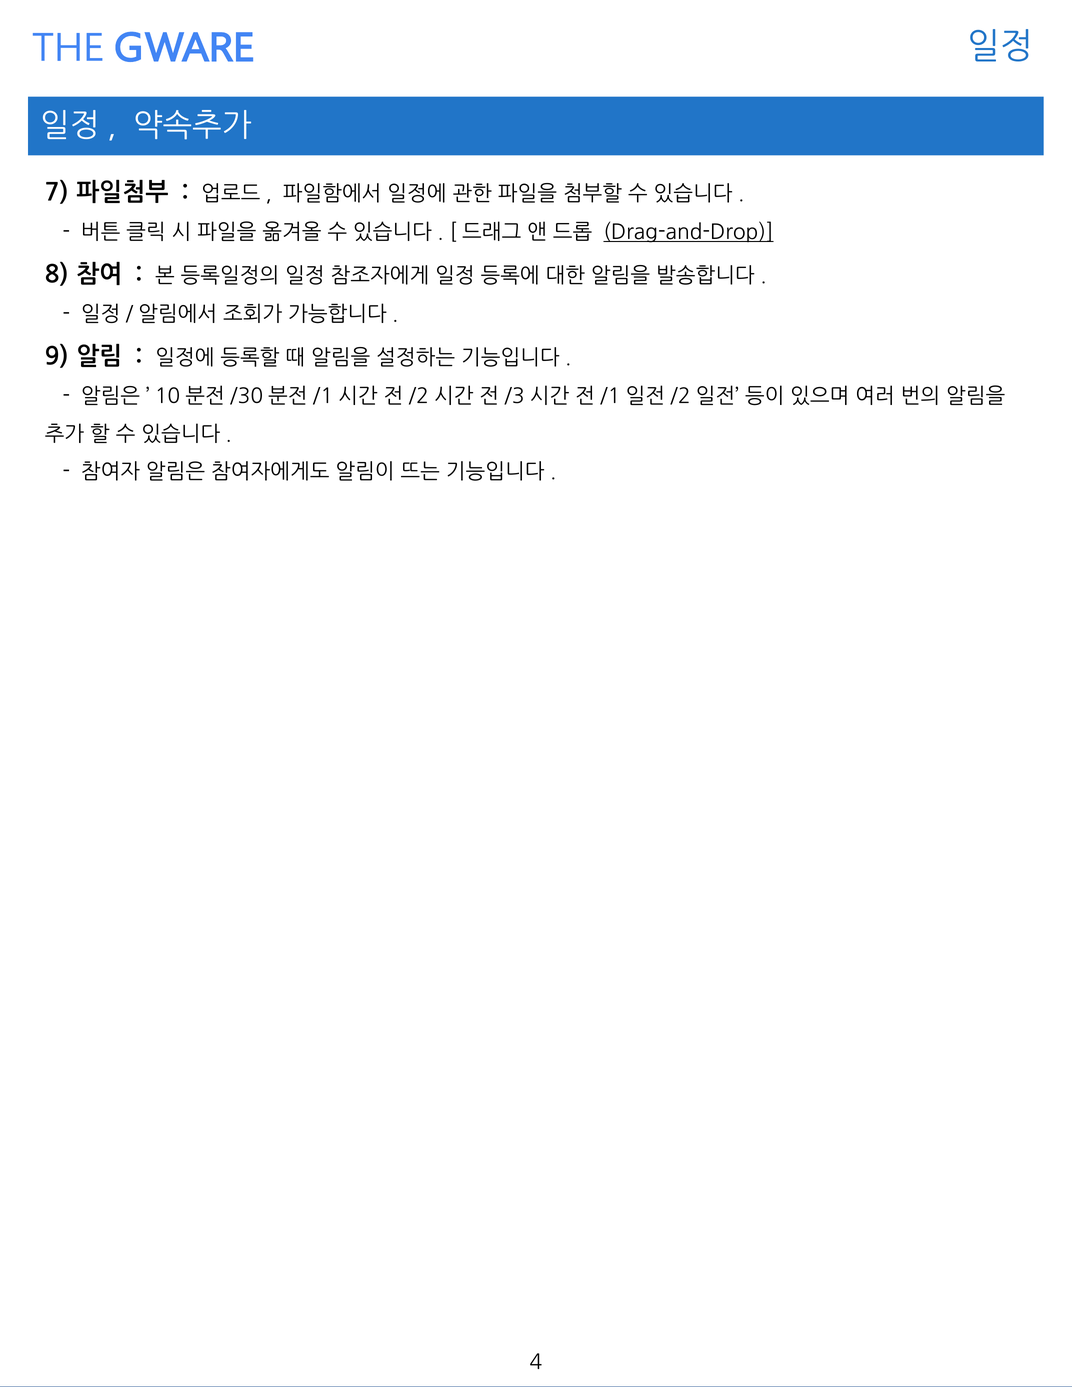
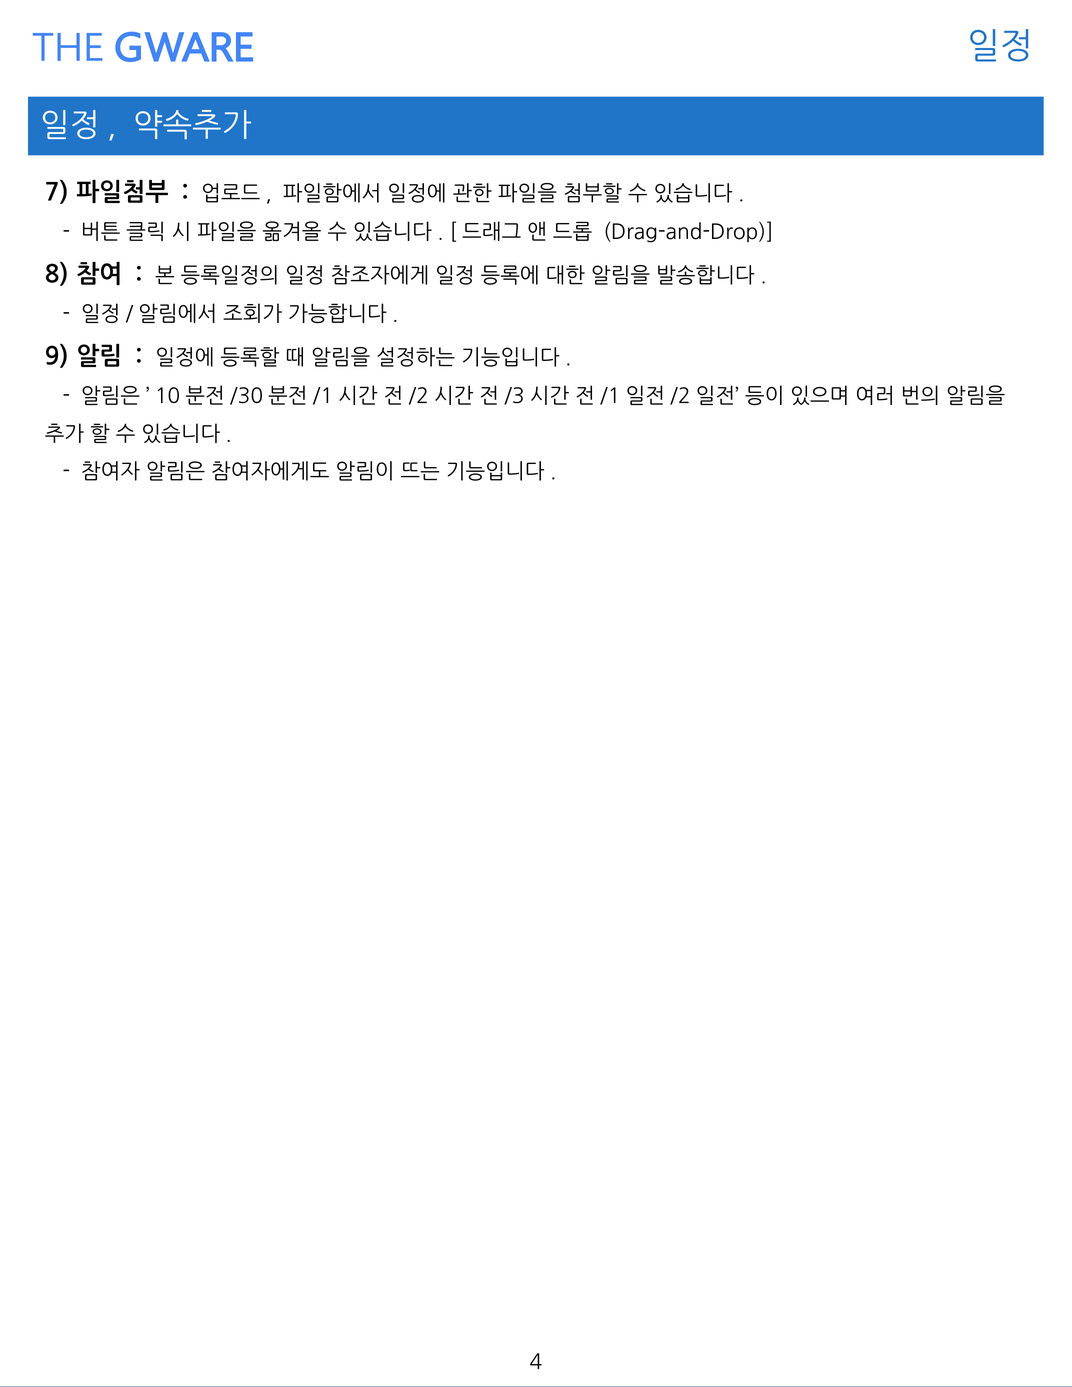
Drag-and-Drop underline: present -> none (688, 232)
